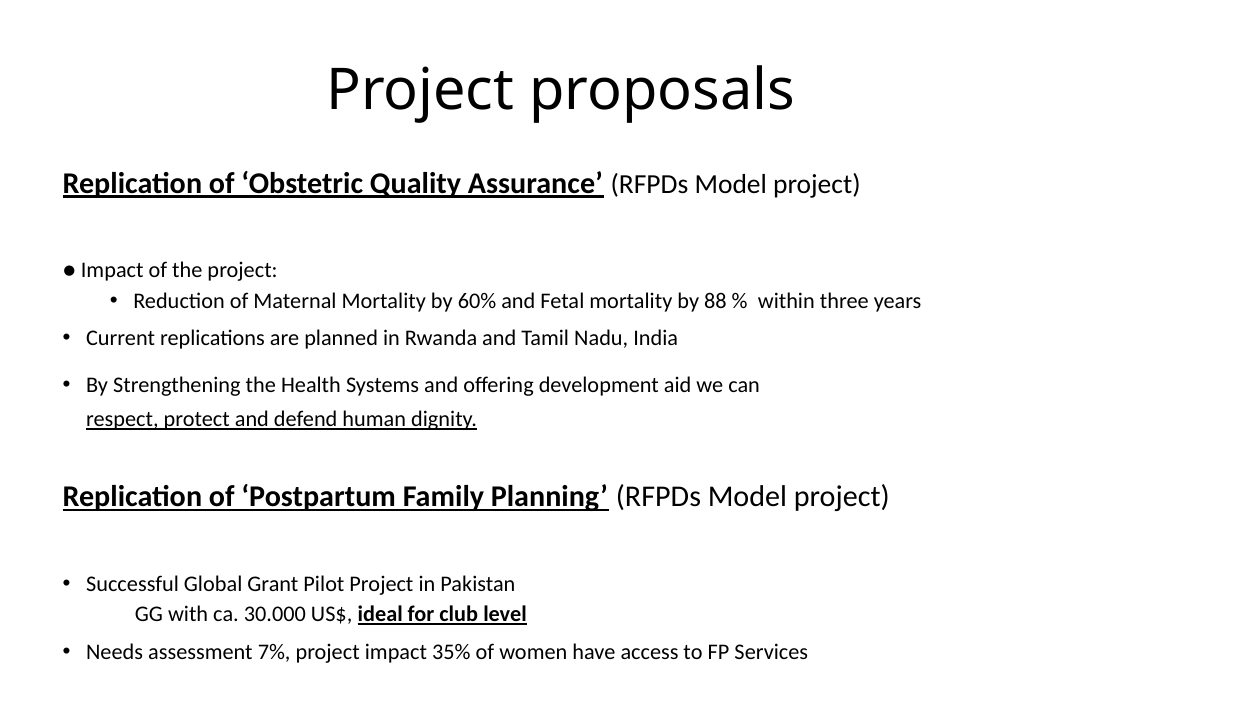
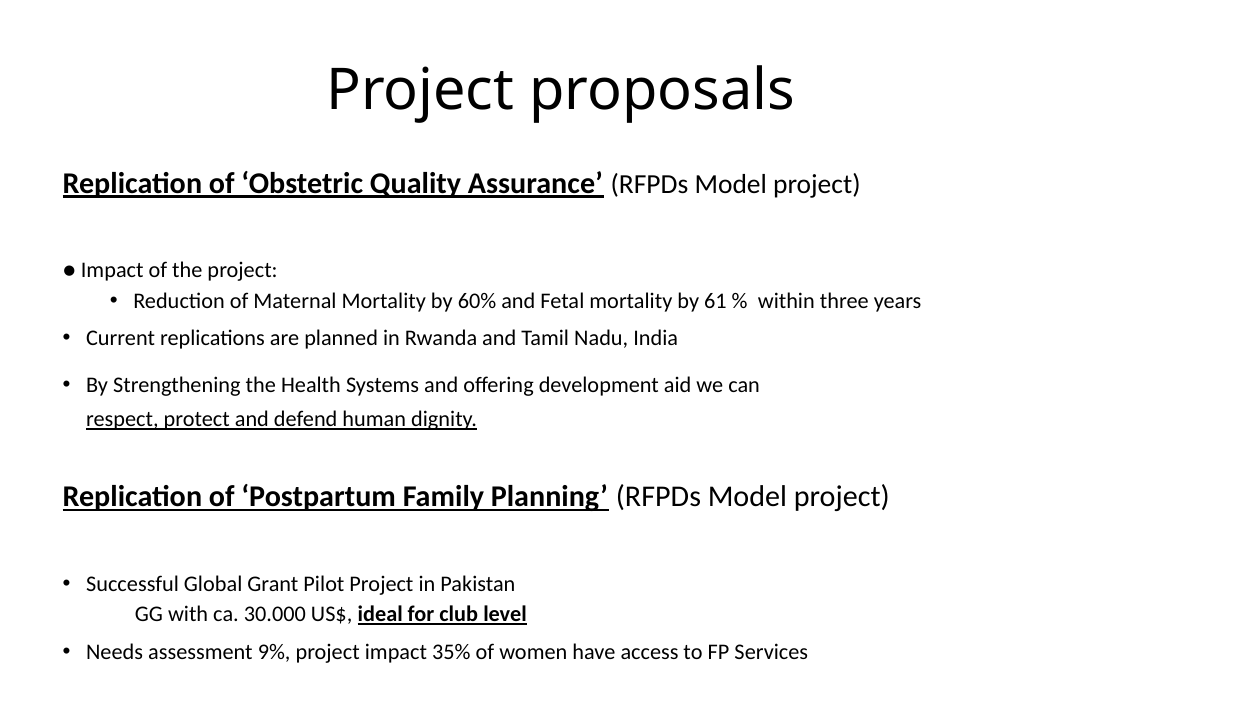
88: 88 -> 61 (715, 301)
7%: 7% -> 9% (274, 652)
